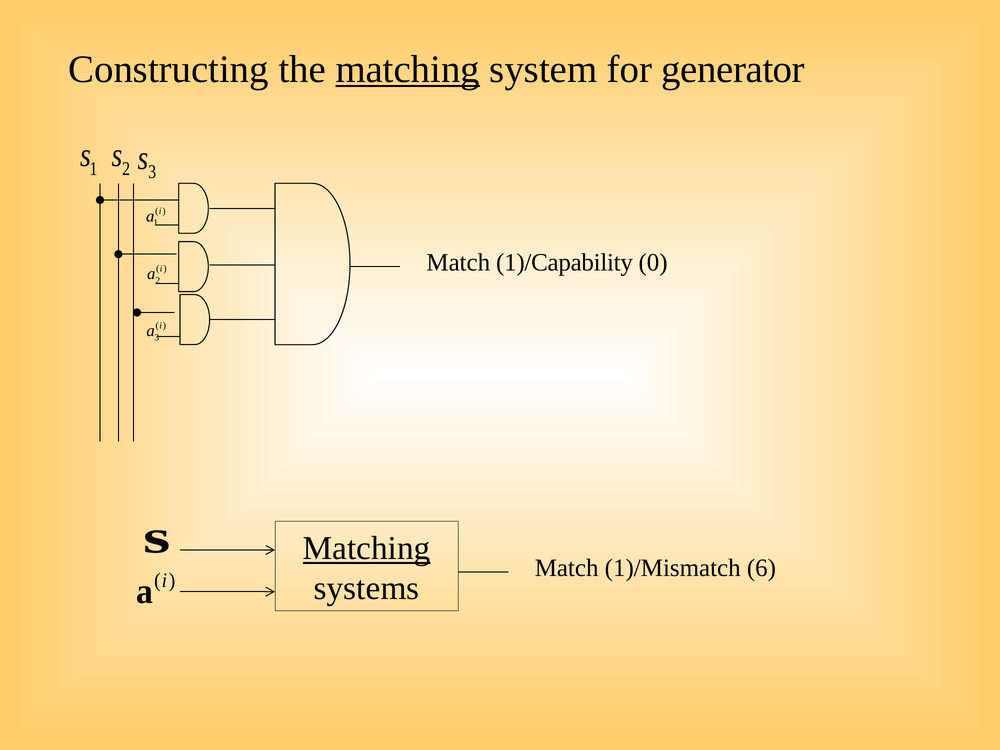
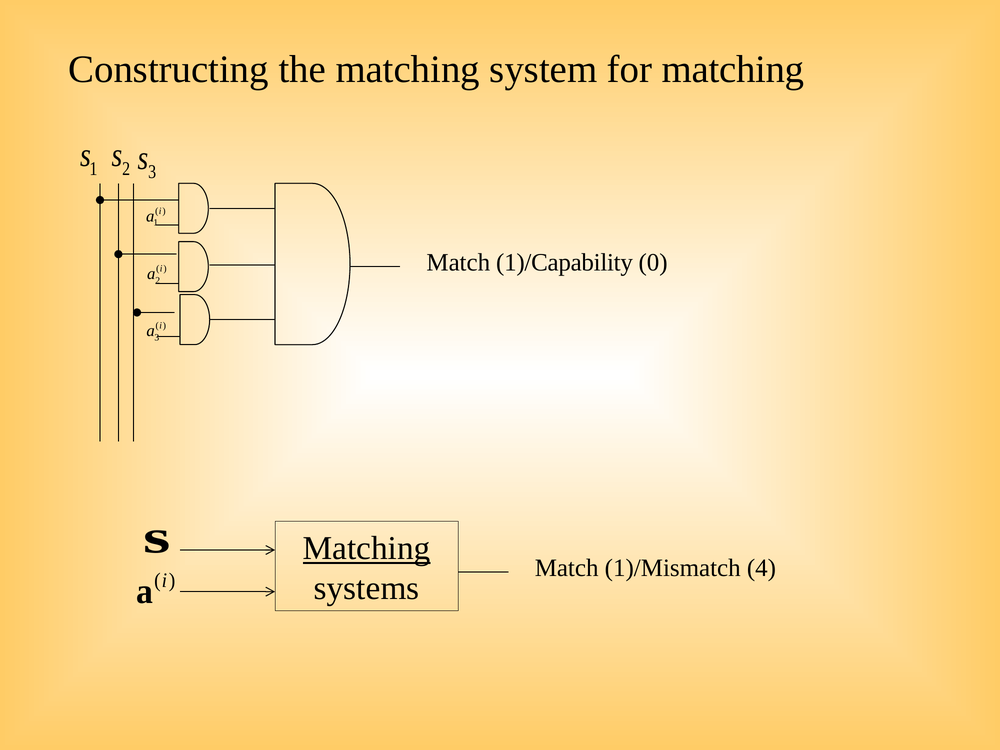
matching underline: present -> none (408, 69)
for generator: generator -> matching (733, 69)
6: 6 -> 4 (761, 568)
